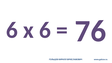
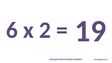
x 6: 6 -> 2 (45, 30)
76: 76 -> 19 (90, 31)
